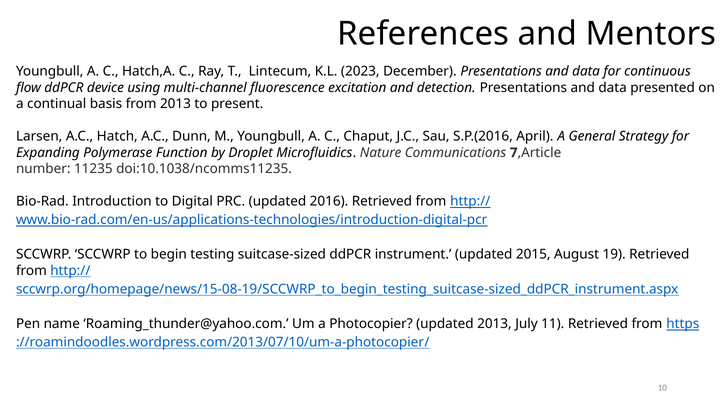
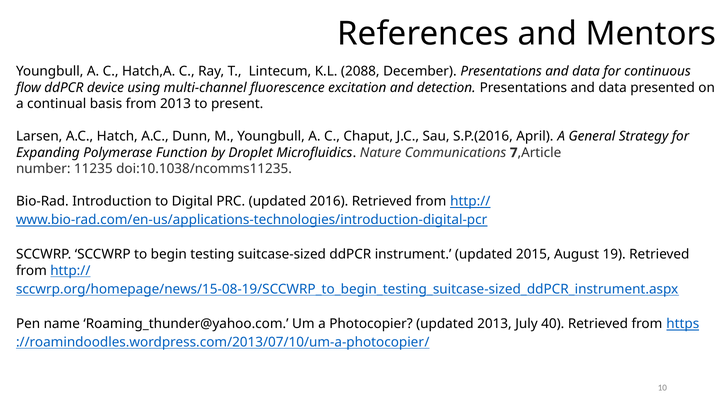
2023: 2023 -> 2088 (360, 72)
11: 11 -> 40 (553, 324)
